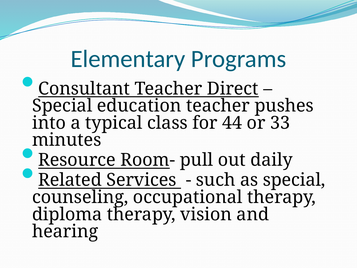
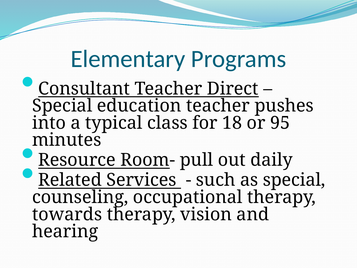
44: 44 -> 18 (232, 123)
33: 33 -> 95 (280, 123)
diploma: diploma -> towards (67, 214)
